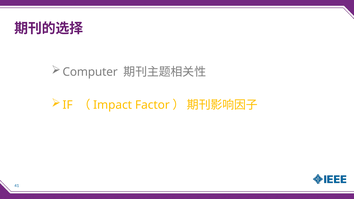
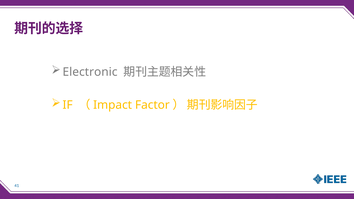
Computer: Computer -> Electronic (90, 72)
